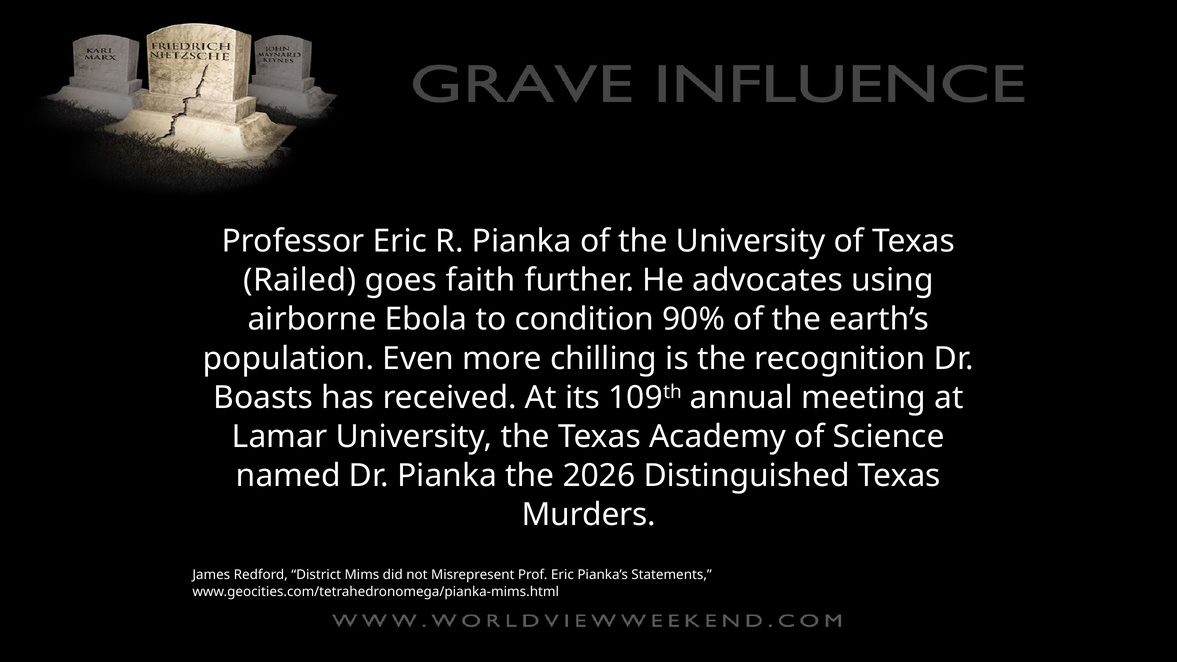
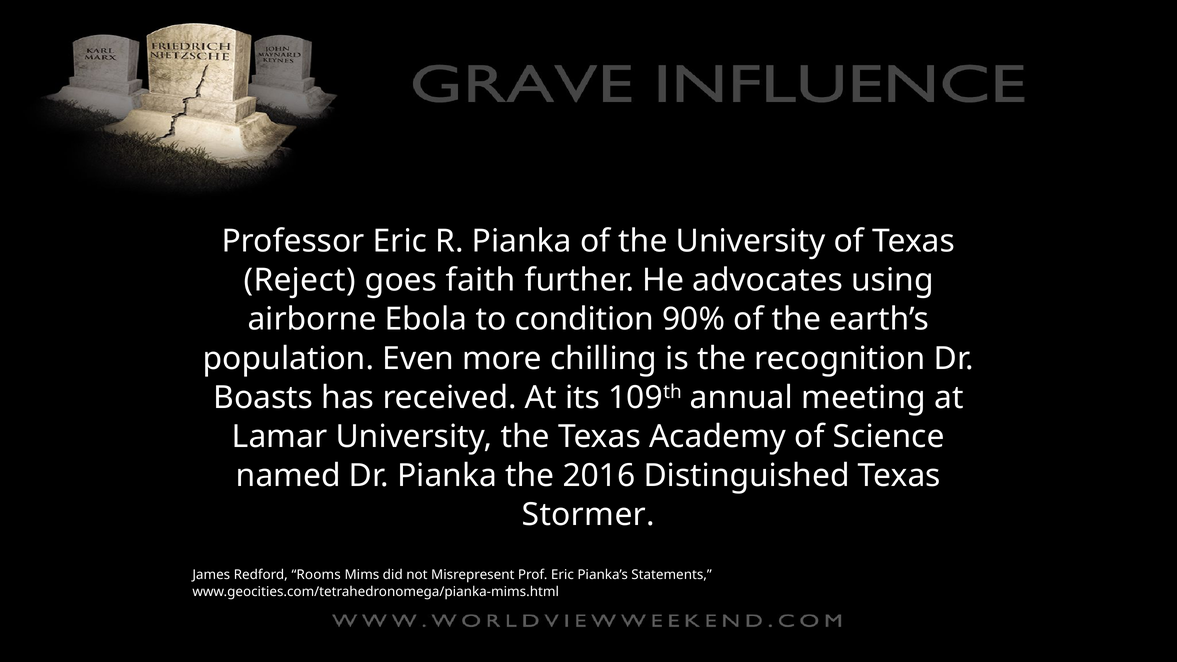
Railed: Railed -> Reject (300, 280)
2026: 2026 -> 2016 (599, 476)
Murders: Murders -> Stormer (588, 515)
District: District -> Rooms (316, 575)
